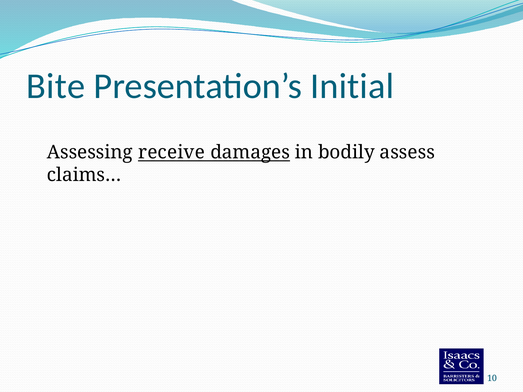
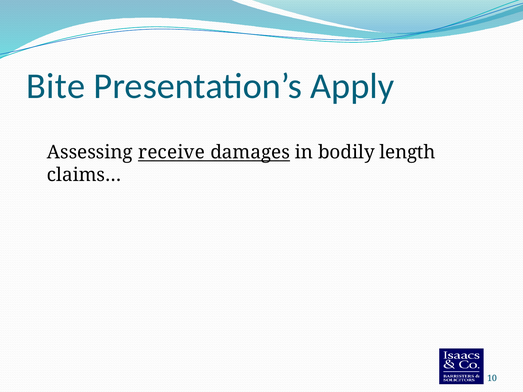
Initial: Initial -> Apply (352, 86)
assess: assess -> length (407, 152)
